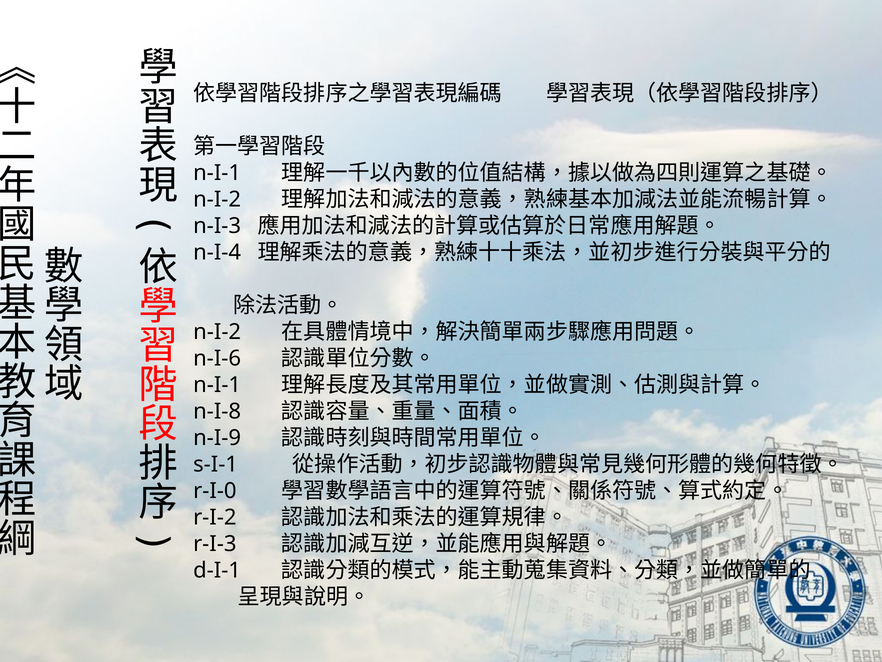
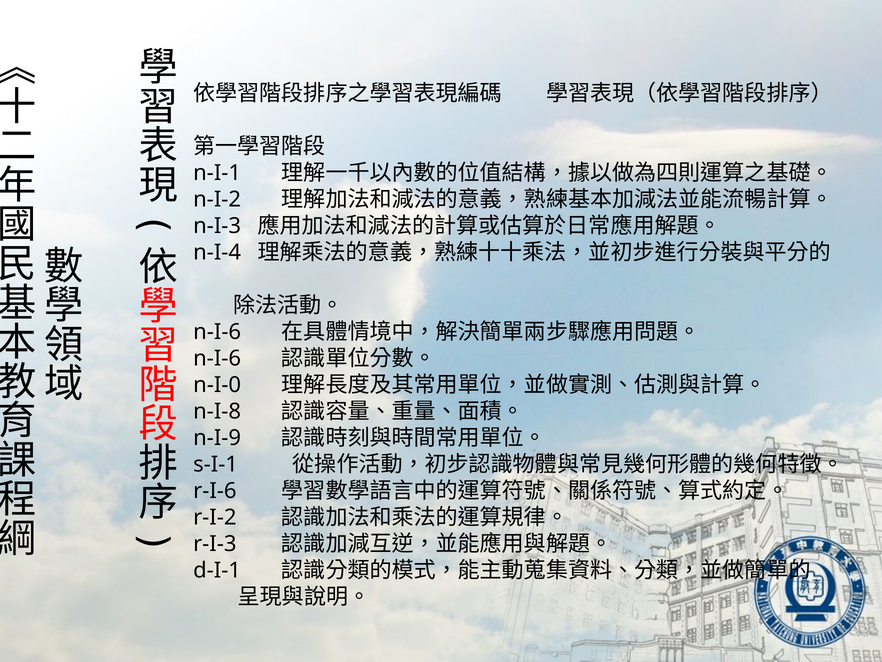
n-I-2: n-I-2 -> n-I-6 (217, 332)
n-I-1: n-I-1 -> n-I-0 (217, 385)
r-I-0: r-I-0 -> r-I-6 (215, 491)
